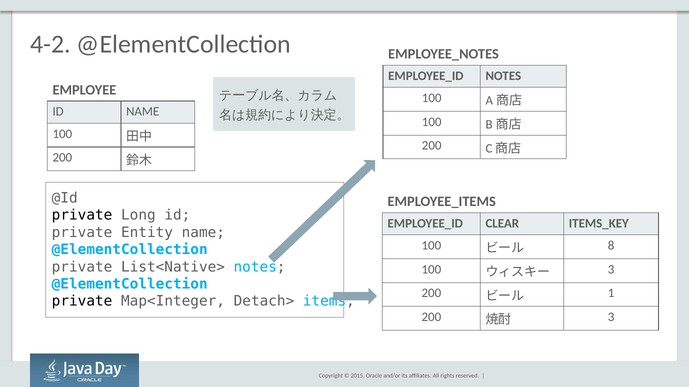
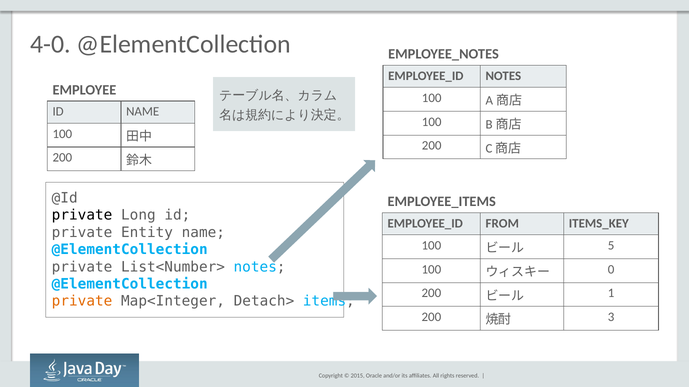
4-2: 4-2 -> 4-0 (50, 44)
CLEAR: CLEAR -> FROM (502, 224)
8: 8 -> 5 (611, 246)
List<Native>: List<Native> -> List<Number> (173, 267)
3: 3 -> 0 (611, 270)
private colour: black -> orange (82, 302)
